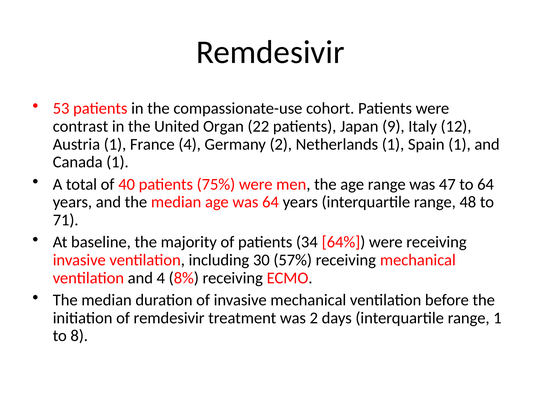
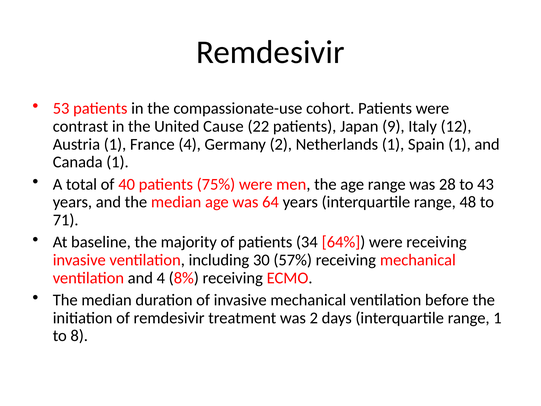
Organ: Organ -> Cause (223, 126)
47: 47 -> 28 (447, 184)
to 64: 64 -> 43 (486, 184)
